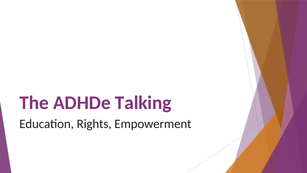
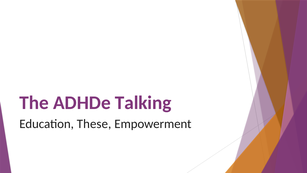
Rights: Rights -> These (94, 124)
